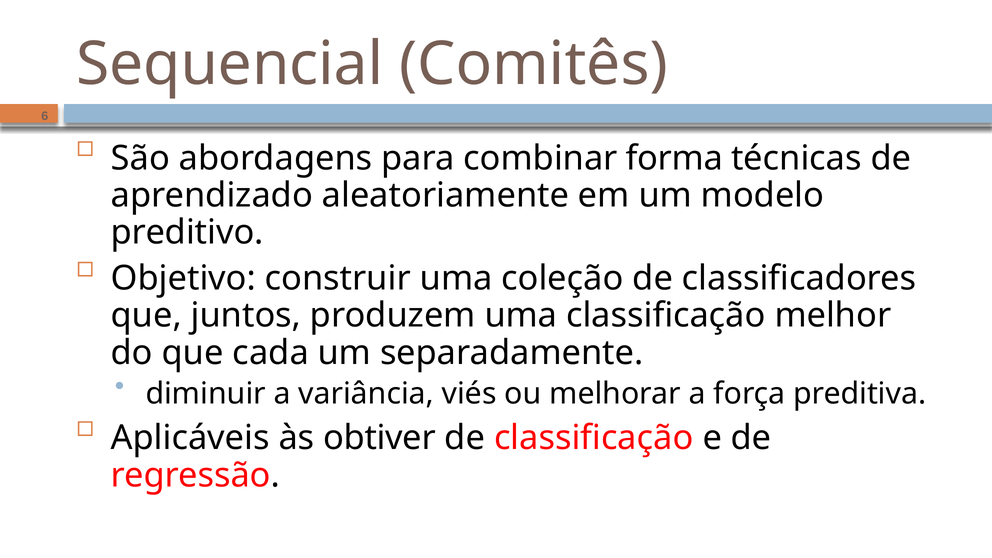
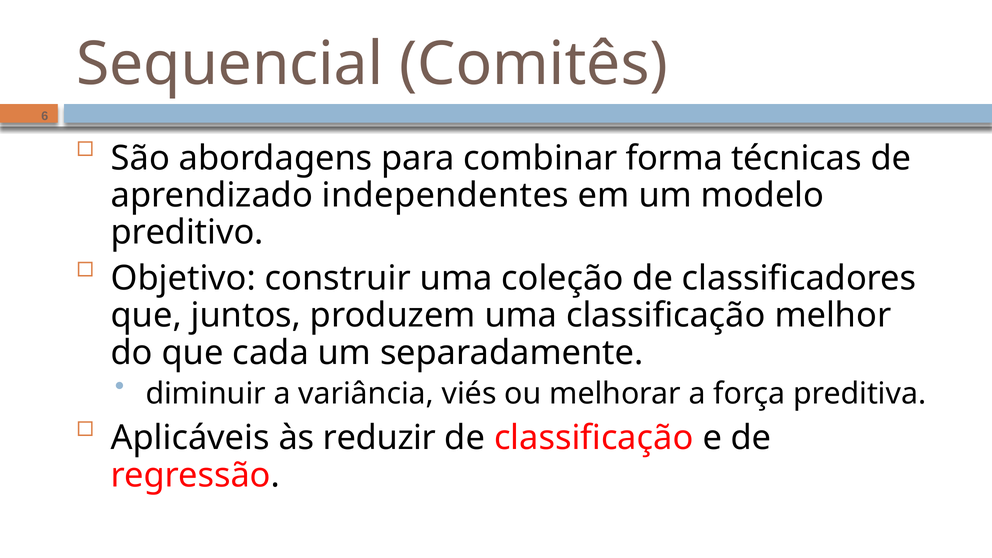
aleatoriamente: aleatoriamente -> independentes (445, 195)
obtiver: obtiver -> reduzir (380, 438)
